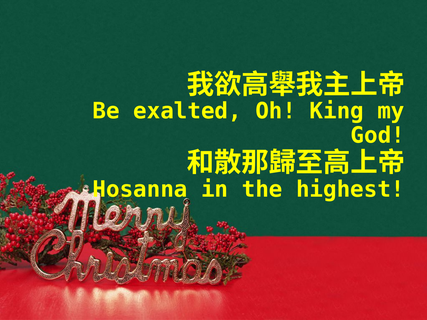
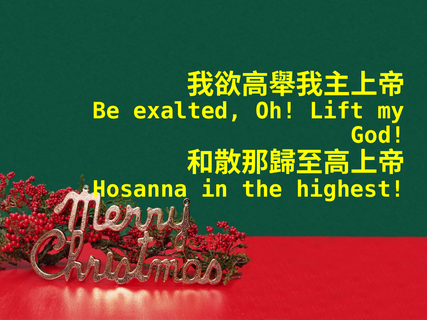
King: King -> Lift (337, 111)
